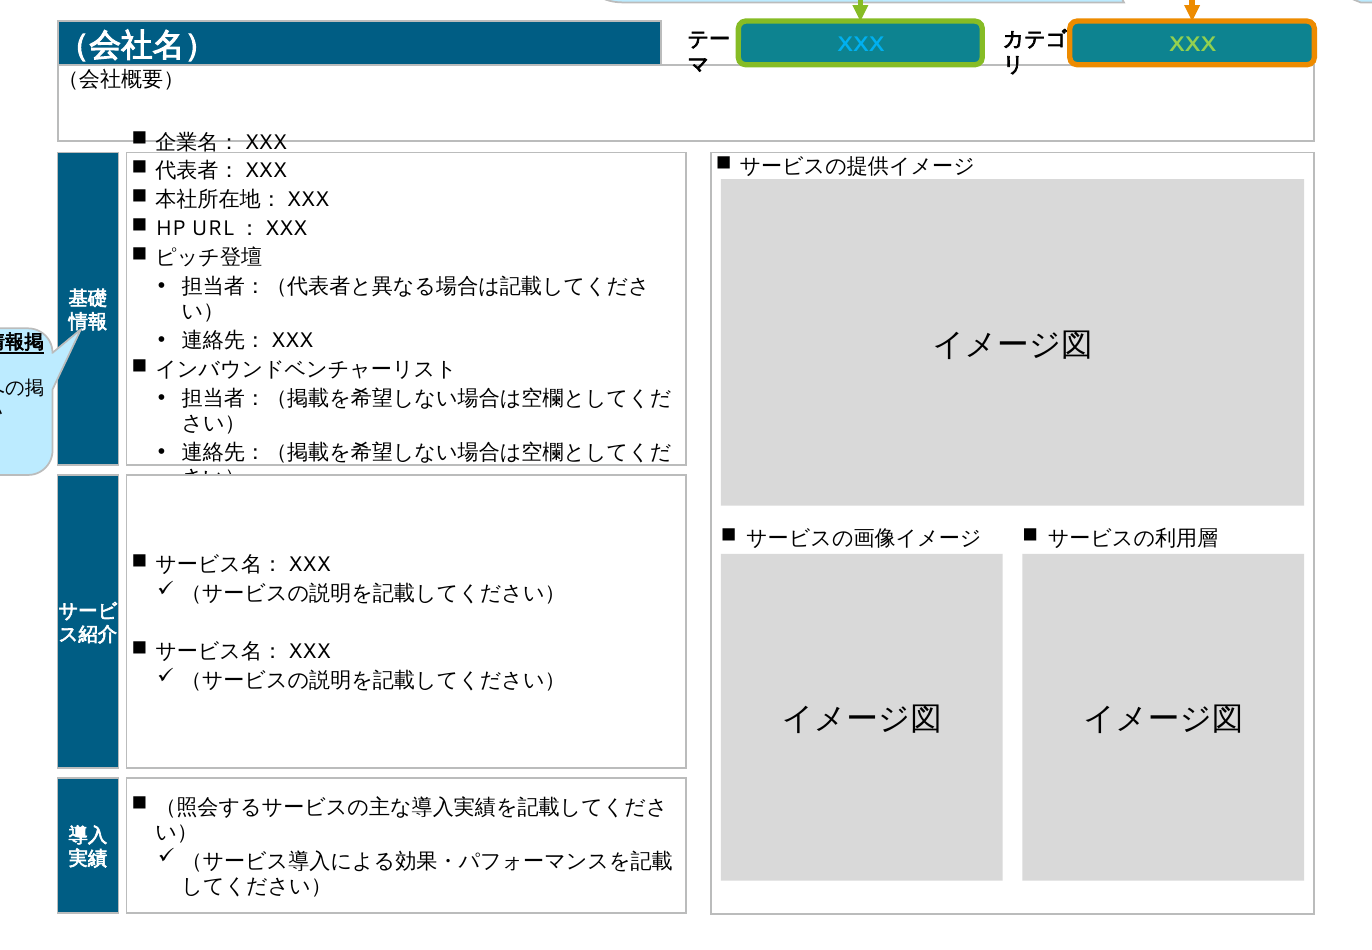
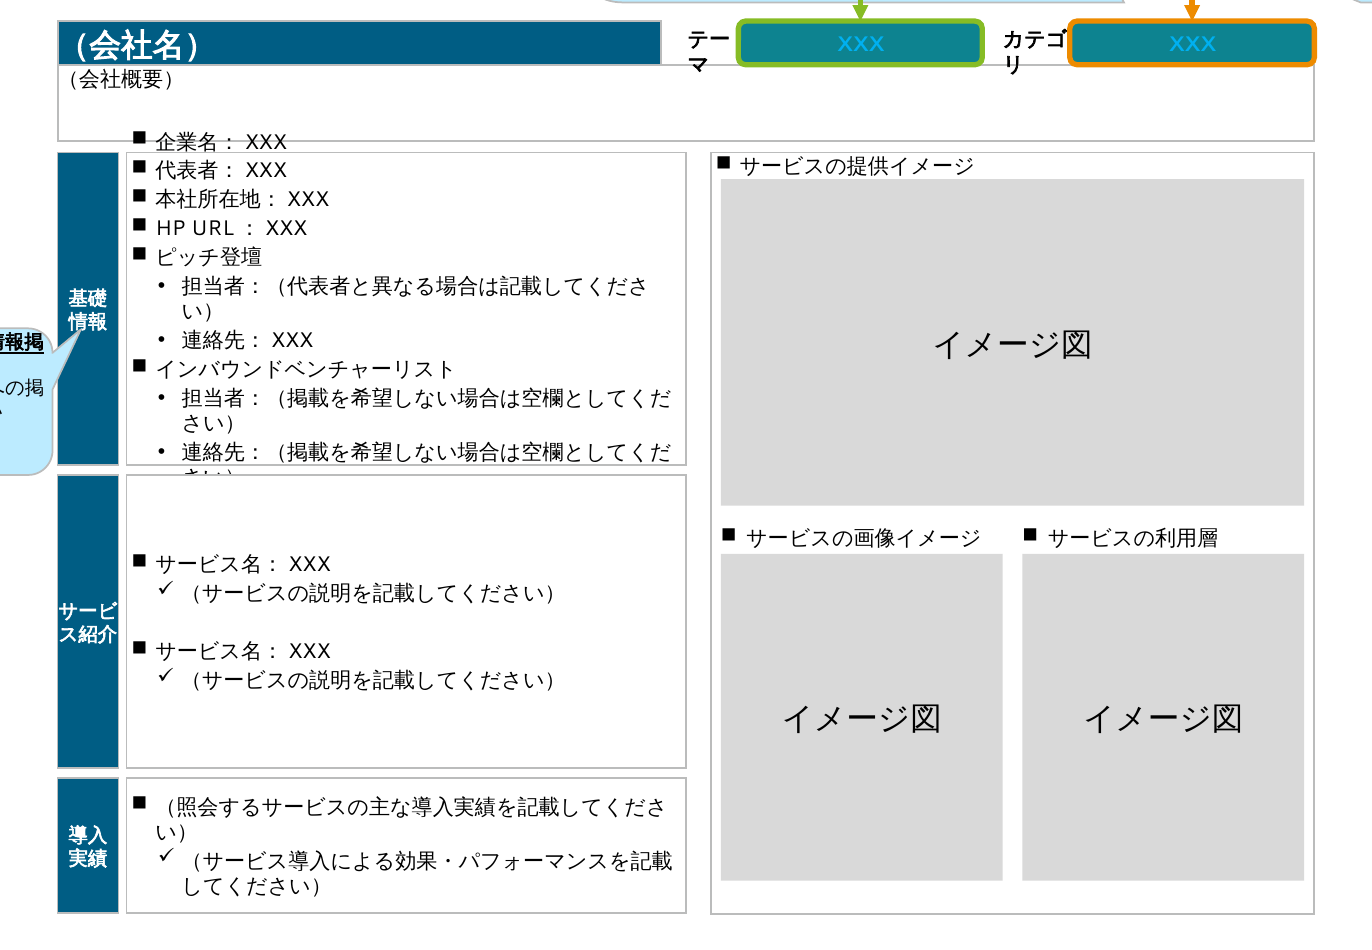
XXX colour: light green -> light blue (1192, 44)
